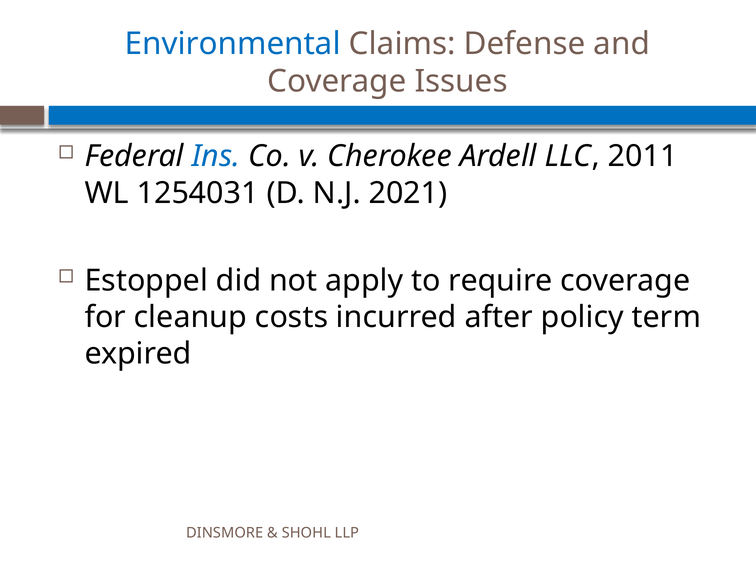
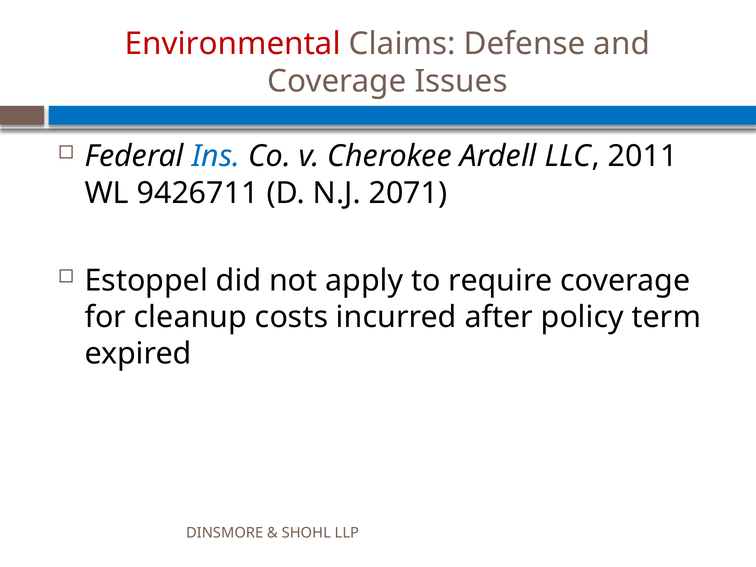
Environmental colour: blue -> red (233, 44)
1254031: 1254031 -> 9426711 (198, 193)
2021: 2021 -> 2071 (408, 193)
